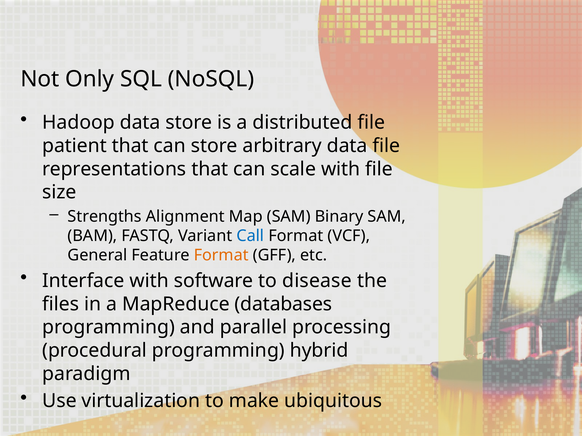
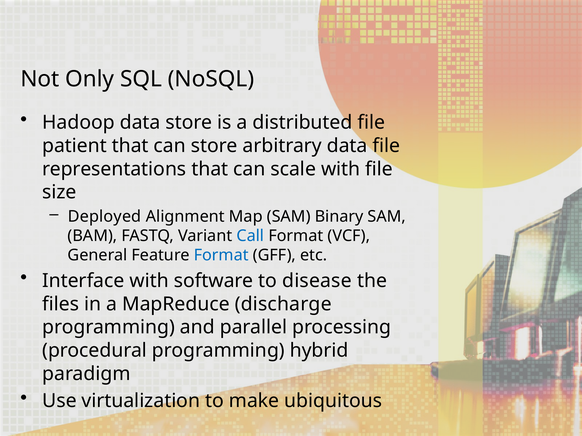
Strengths: Strengths -> Deployed (105, 217)
Format colour: orange -> blue (221, 256)
databases: databases -> discharge (283, 304)
